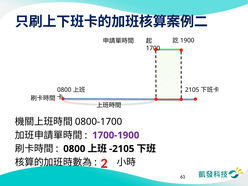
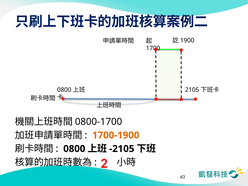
1700-1900 colour: purple -> orange (116, 135)
